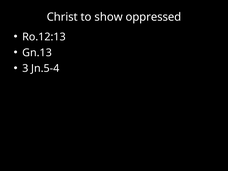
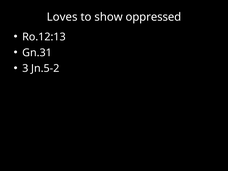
Christ: Christ -> Loves (62, 17)
Gn.13: Gn.13 -> Gn.31 (37, 53)
Jn.5-4: Jn.5-4 -> Jn.5-2 (45, 68)
